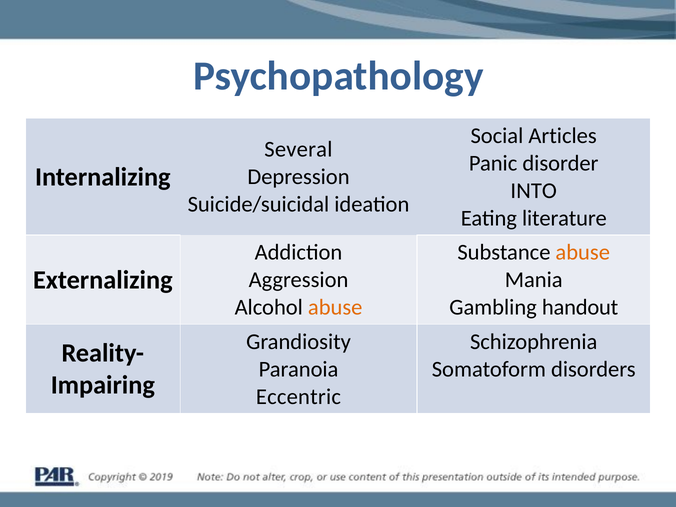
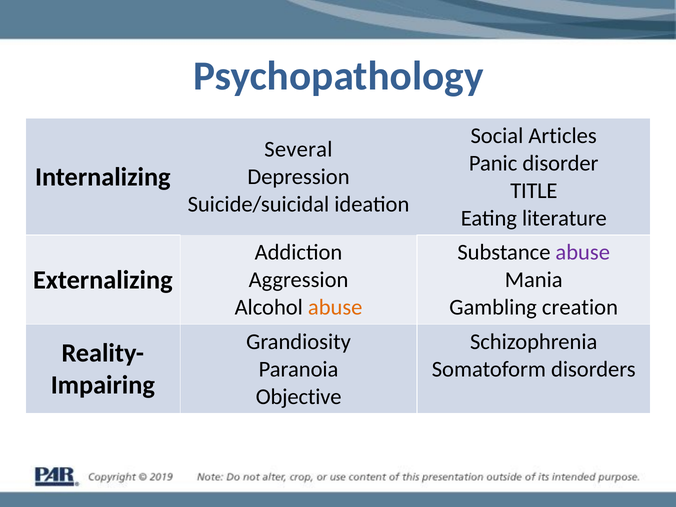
INTO: INTO -> TITLE (534, 191)
abuse colour: orange -> purple (583, 252)
handout: handout -> creation (580, 307)
Eccentric: Eccentric -> Objective (299, 397)
